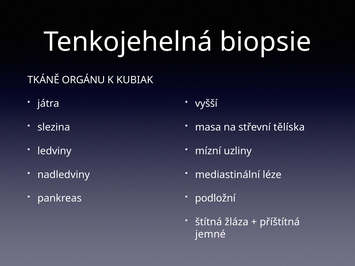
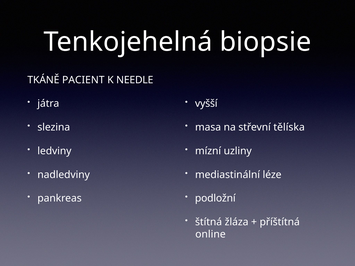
ORGÁNU: ORGÁNU -> PACIENT (83, 80)
KUBIAK: KUBIAK -> NEEDLE (135, 80)
jemné: jemné -> online (210, 235)
